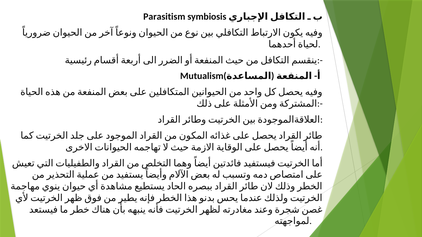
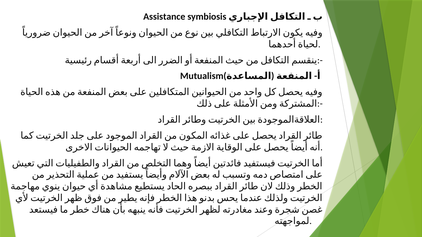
Parasitism: Parasitism -> Assistance (164, 17)
